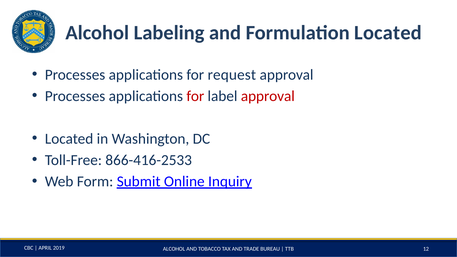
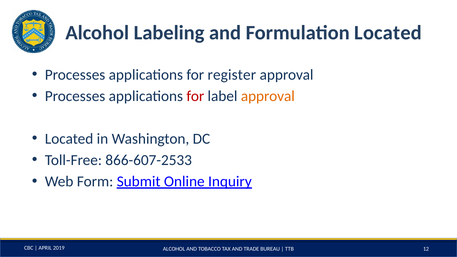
request: request -> register (232, 75)
approval colour: red -> orange (268, 96)
866-416-2533: 866-416-2533 -> 866-607-2533 (149, 160)
